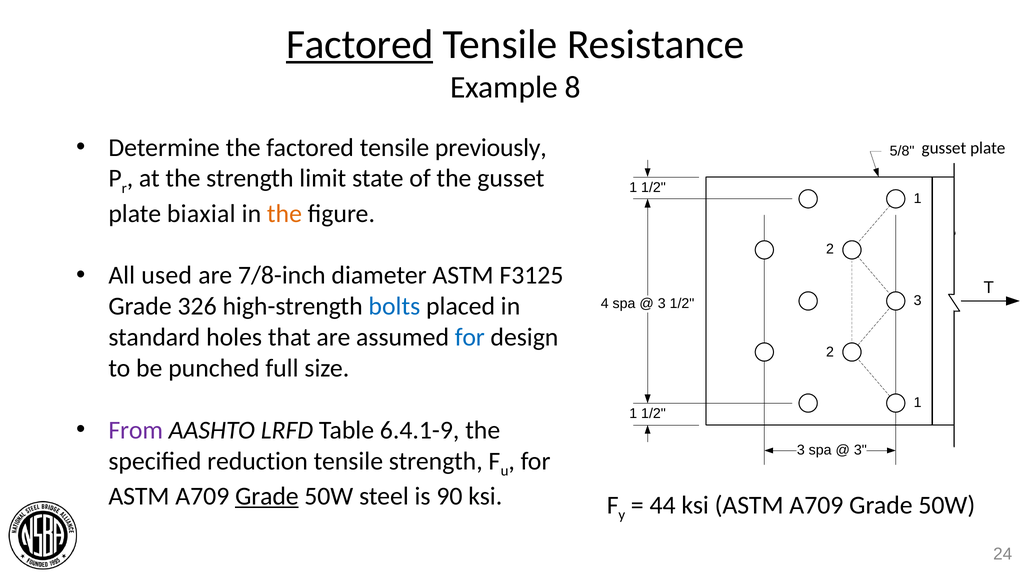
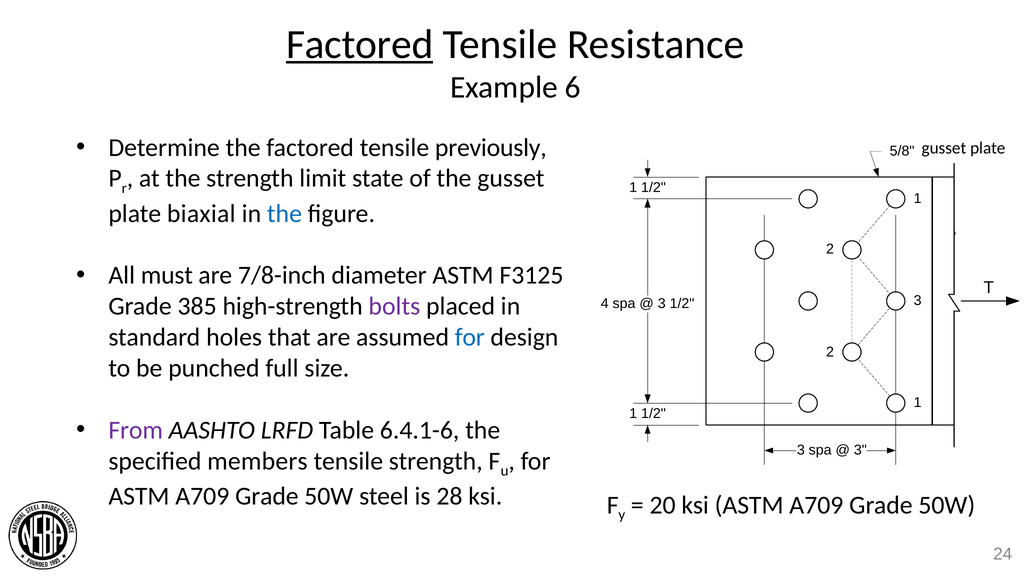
8: 8 -> 6 (573, 88)
the colour: orange -> blue (284, 214)
used: used -> must (167, 275)
326: 326 -> 385 (197, 306)
bolts colour: blue -> purple (394, 306)
6.4.1-9: 6.4.1-9 -> 6.4.1-6 (420, 430)
reduction: reduction -> members (257, 461)
Grade underline: present -> none (267, 496)
90: 90 -> 28 (449, 496)
44: 44 -> 20 (663, 505)
